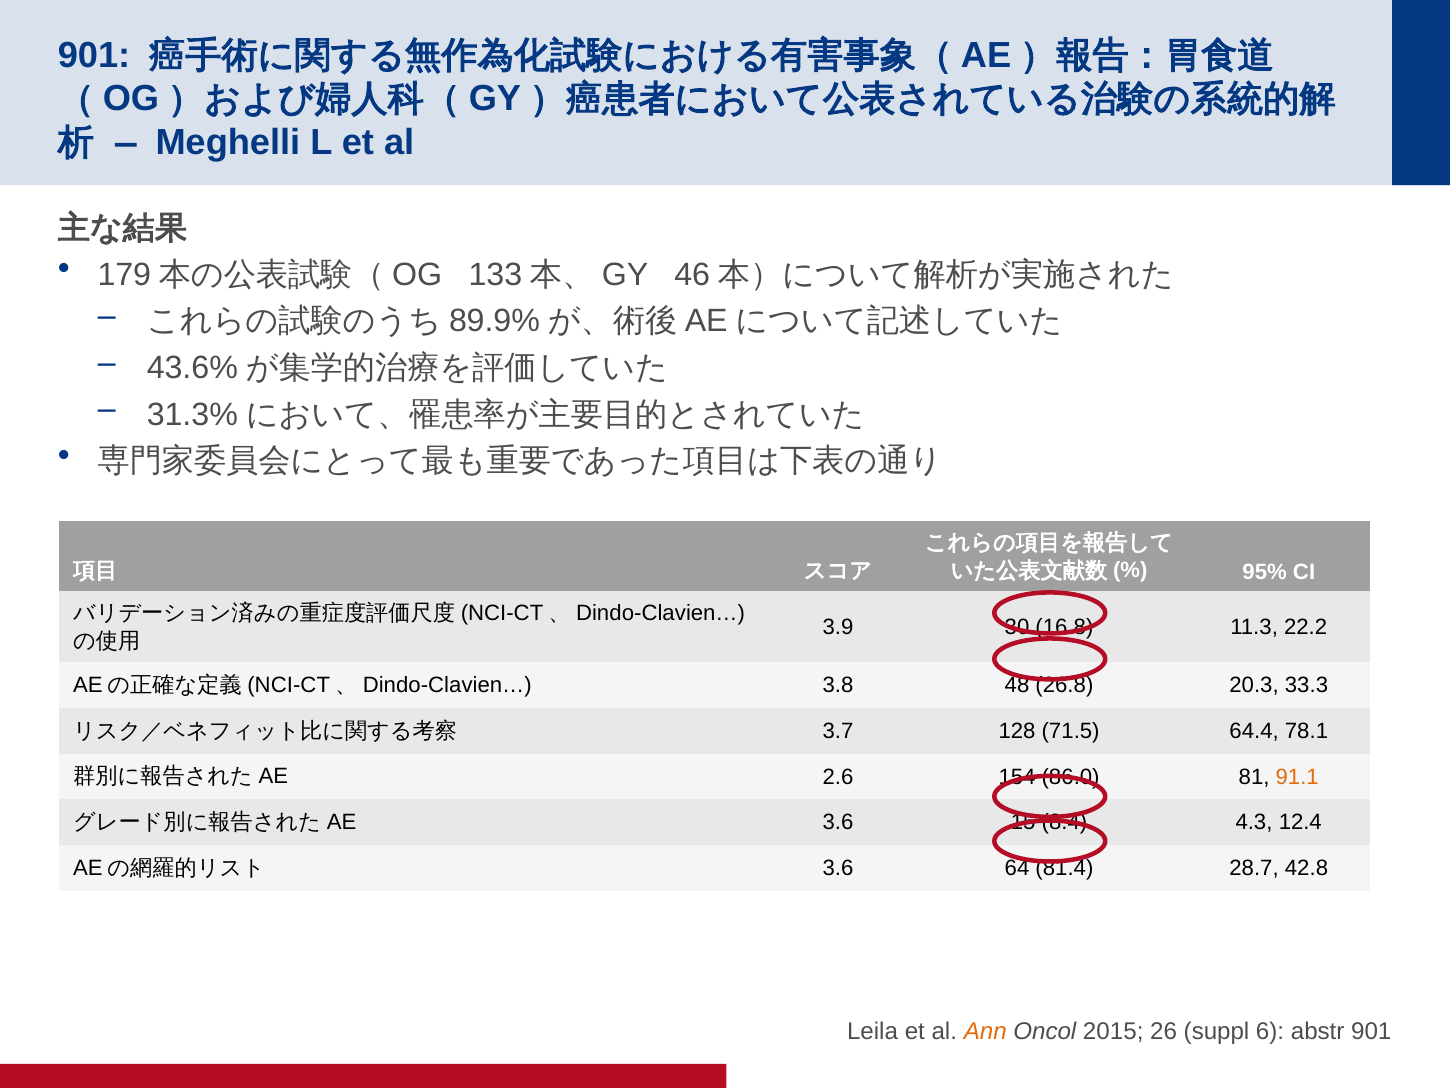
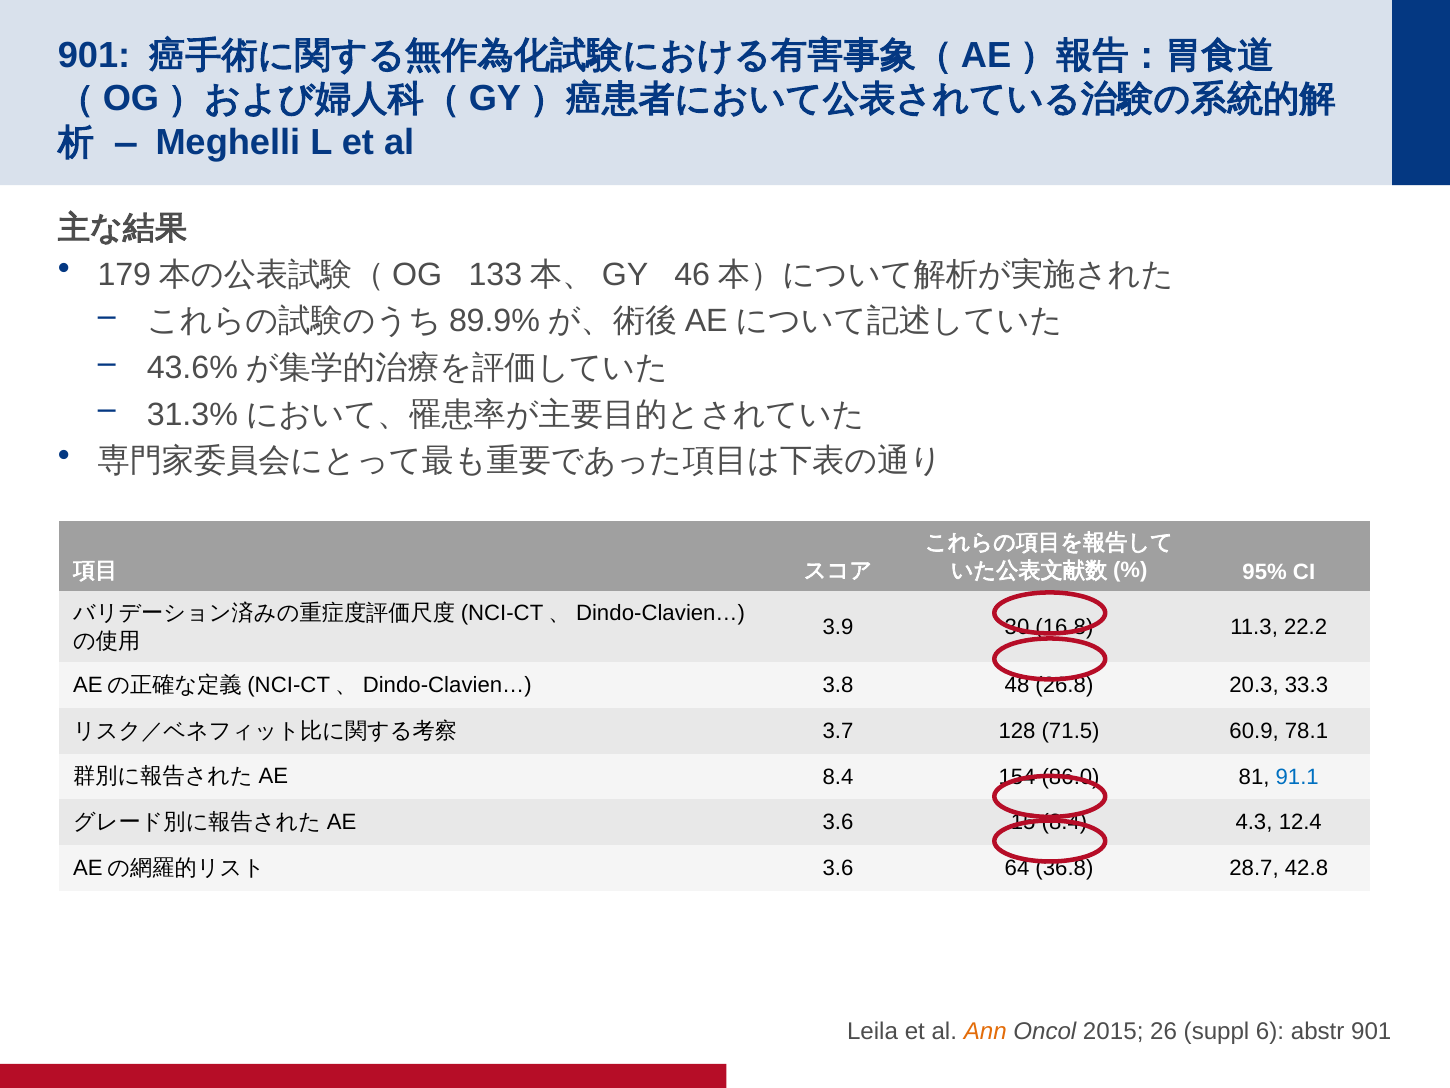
64.4: 64.4 -> 60.9 (1254, 731)
2.6: 2.6 -> 8.4 (838, 776)
91.1 colour: orange -> blue (1297, 776)
81.4: 81.4 -> 36.8 (1064, 868)
